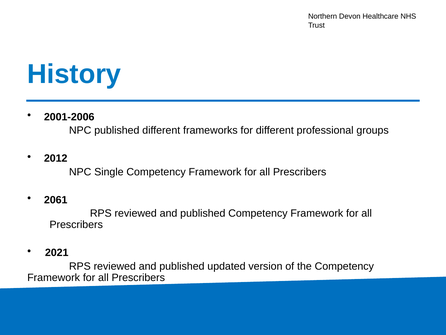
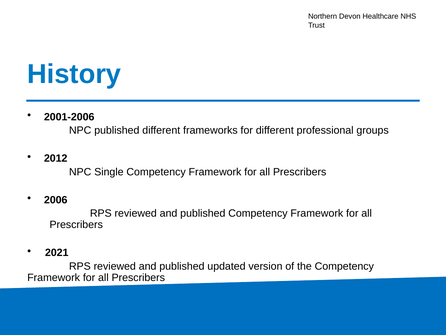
2061: 2061 -> 2006 (56, 200)
